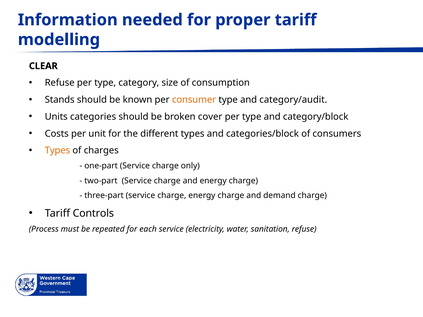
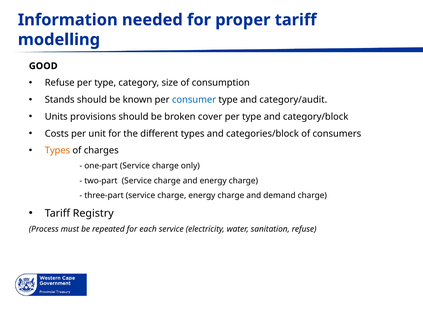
CLEAR: CLEAR -> GOOD (43, 66)
consumer colour: orange -> blue (194, 100)
categories: categories -> provisions (93, 117)
Controls: Controls -> Registry (93, 213)
